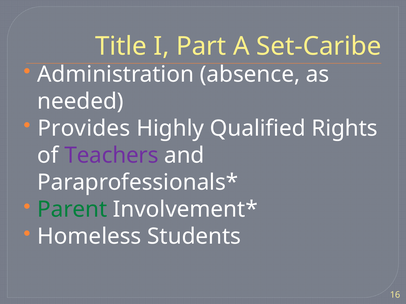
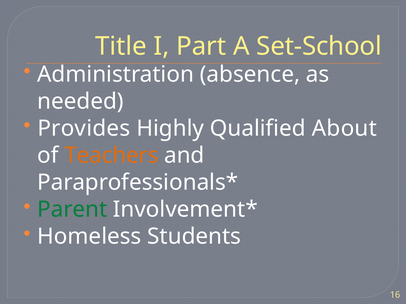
Set-Caribe: Set-Caribe -> Set-School (319, 46)
Rights: Rights -> About (344, 129)
Teachers colour: purple -> orange (111, 156)
